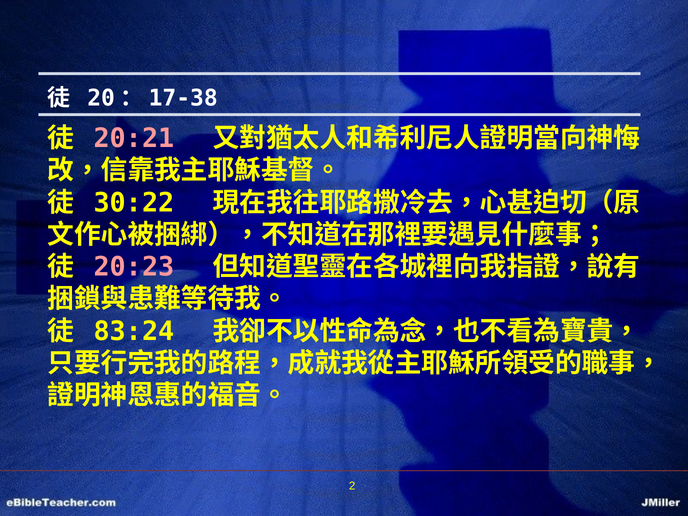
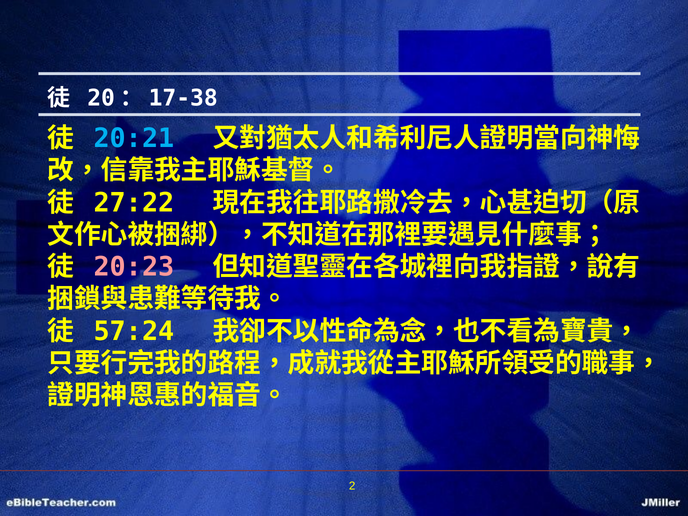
20:21 colour: pink -> light blue (134, 138)
30:22: 30:22 -> 27:22 (134, 203)
83:24: 83:24 -> 57:24 (134, 331)
